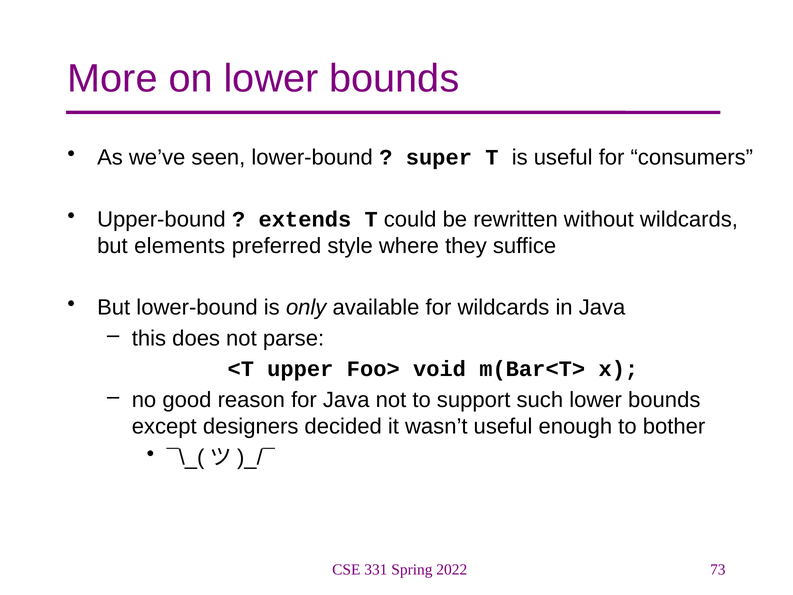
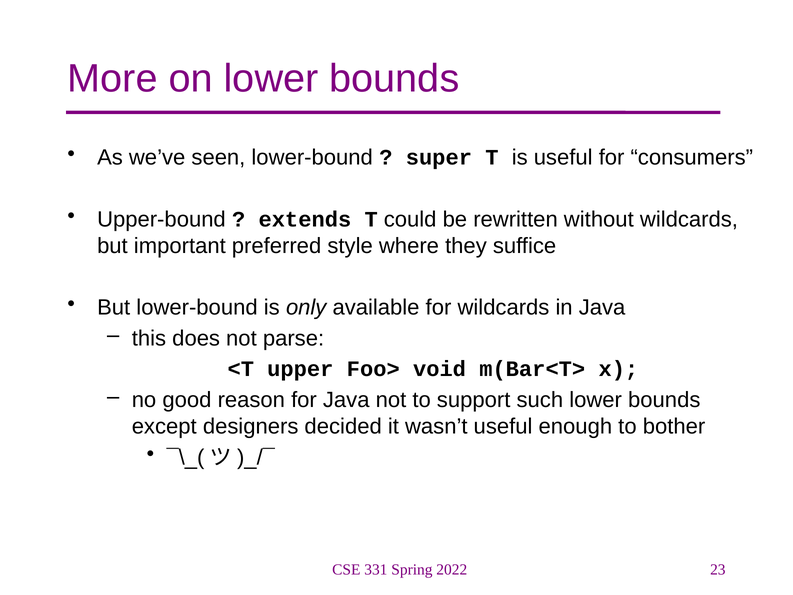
elements: elements -> important (180, 246)
73: 73 -> 23 (718, 569)
